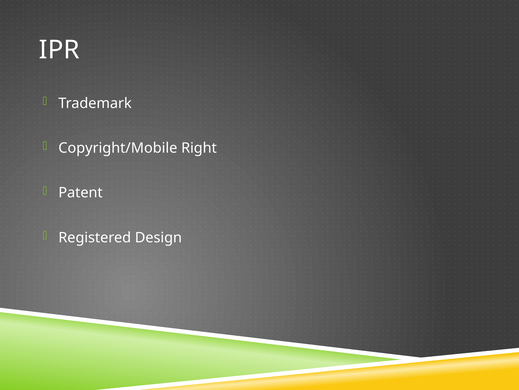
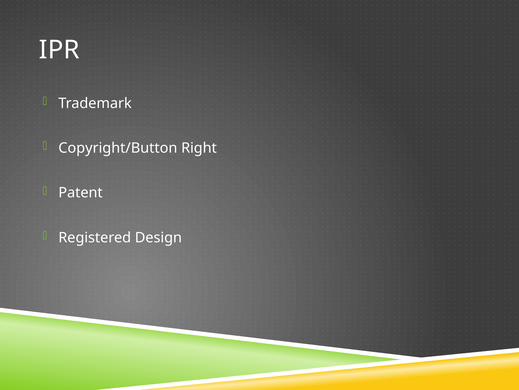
Copyright/Mobile: Copyright/Mobile -> Copyright/Button (118, 148)
